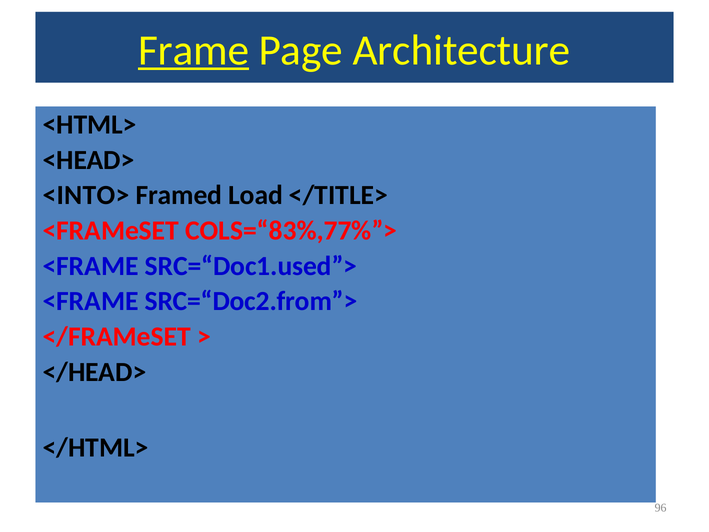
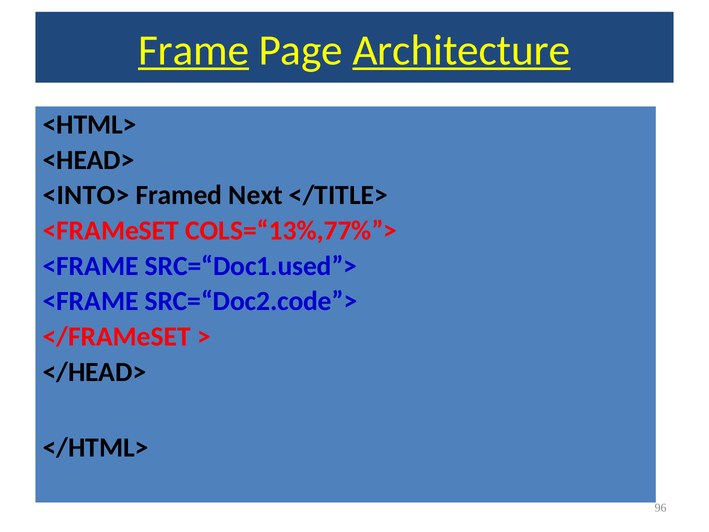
Architecture underline: none -> present (462, 50)
Load: Load -> Next (256, 195)
COLS=“83%,77%”>: COLS=“83%,77%”> -> COLS=“13%,77%”> (291, 231)
SRC=“Doc2.from”>: SRC=“Doc2.from”> -> SRC=“Doc2.code”> (251, 301)
